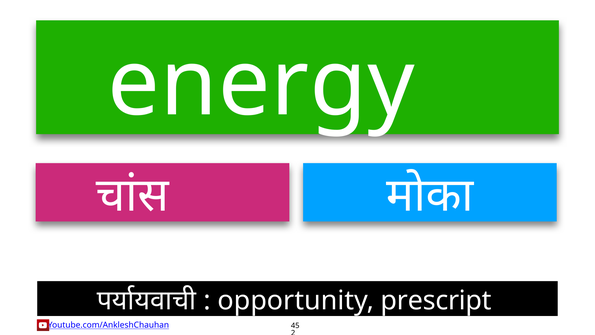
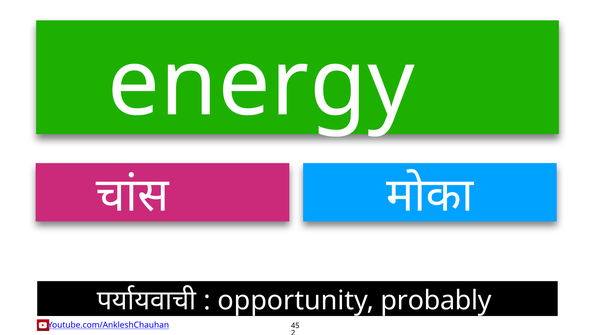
prescript: prescript -> probably (436, 300)
